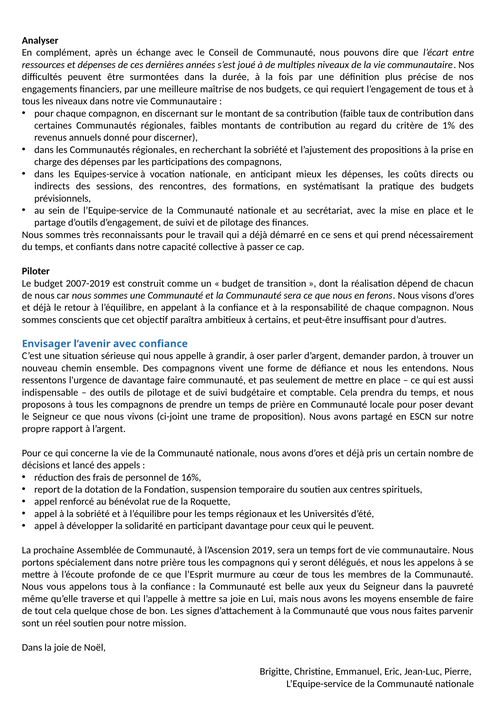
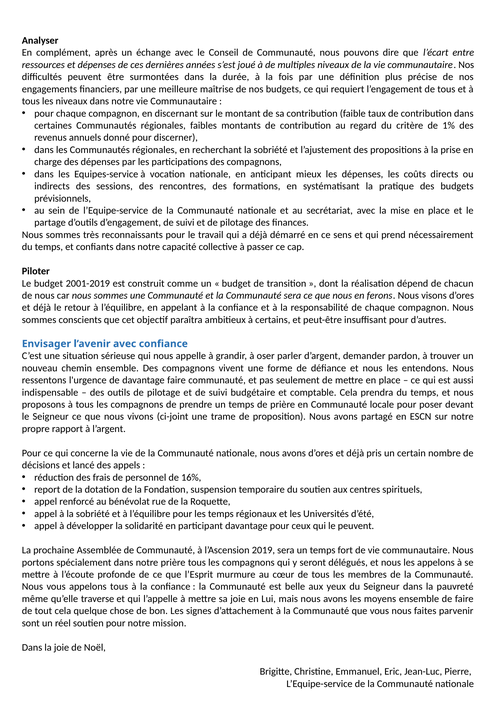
2007-2019: 2007-2019 -> 2001-2019 (88, 283)
